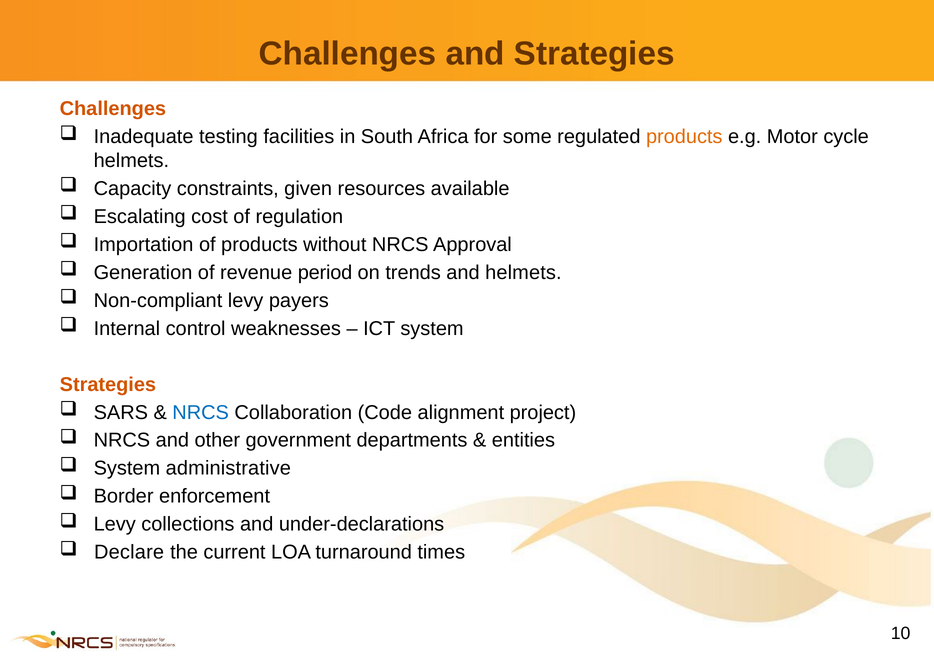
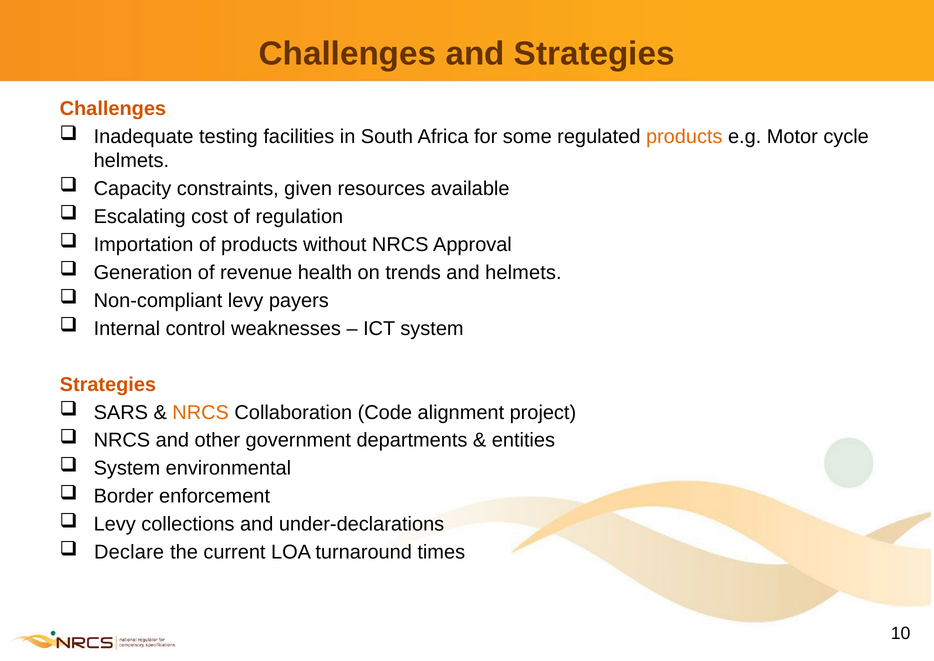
period: period -> health (325, 272)
NRCS colour: blue -> orange (201, 412)
administrative: administrative -> environmental (228, 468)
